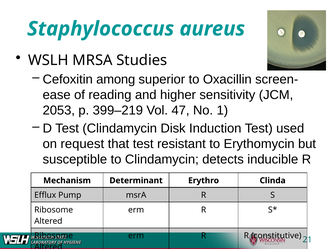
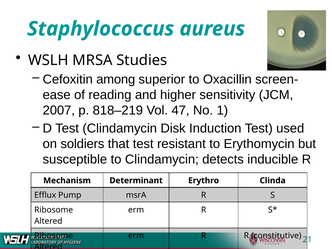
2053: 2053 -> 2007 (59, 110)
399–219: 399–219 -> 818–219 (118, 110)
request: request -> soldiers (82, 144)
